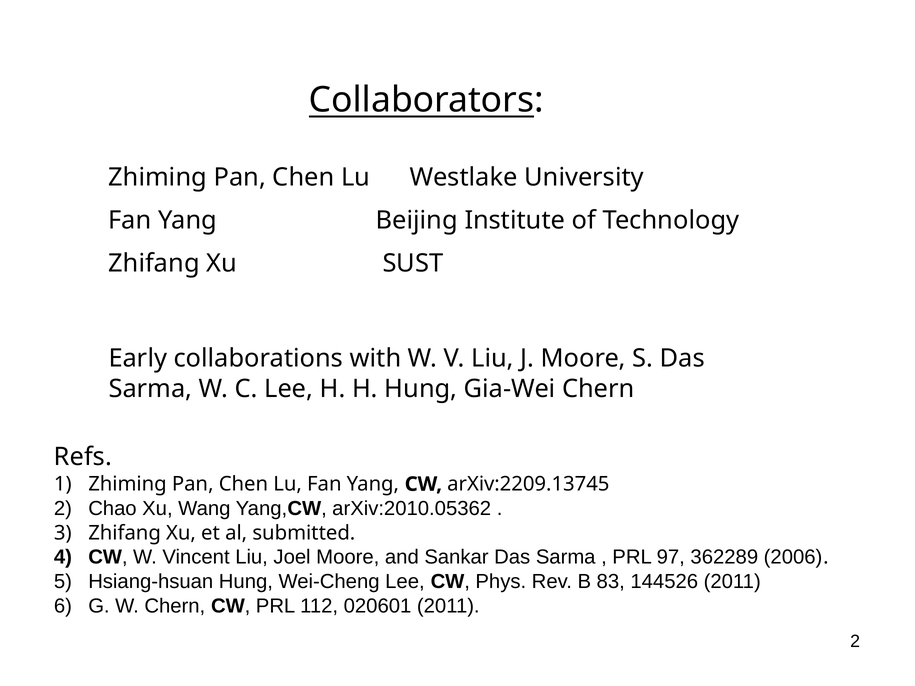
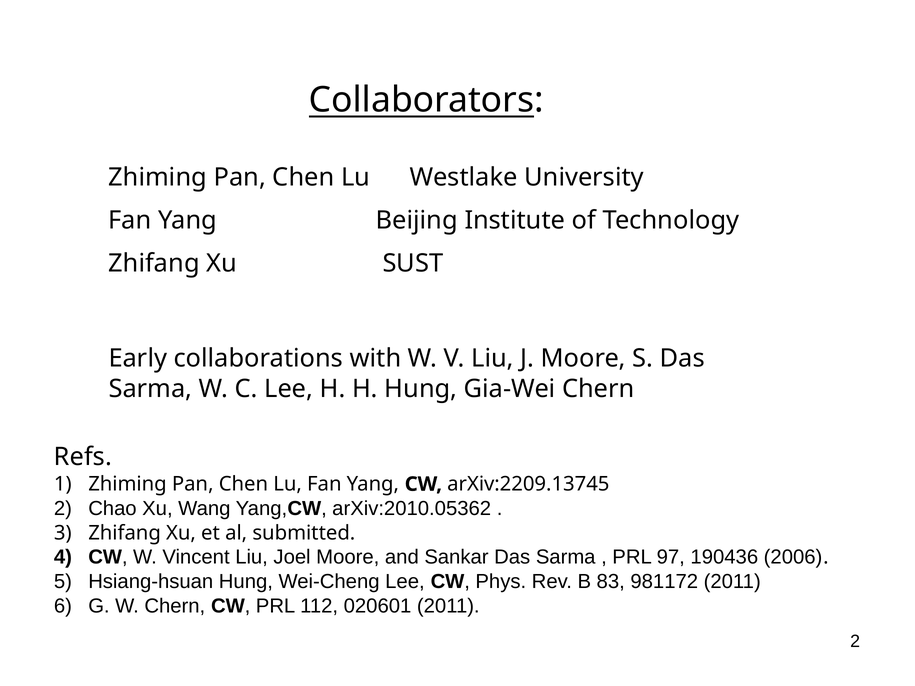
362289: 362289 -> 190436 (724, 557)
144526: 144526 -> 981172 (664, 582)
